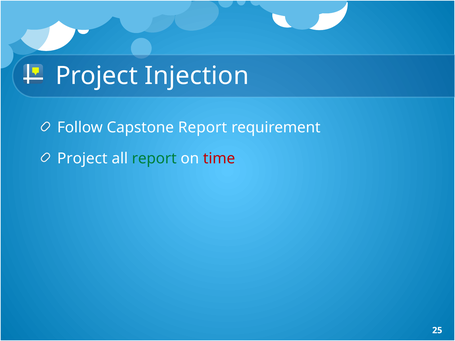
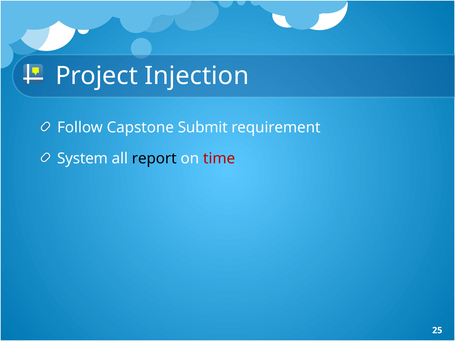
Capstone Report: Report -> Submit (203, 128)
Project: Project -> System (82, 159)
report colour: green -> black (154, 159)
